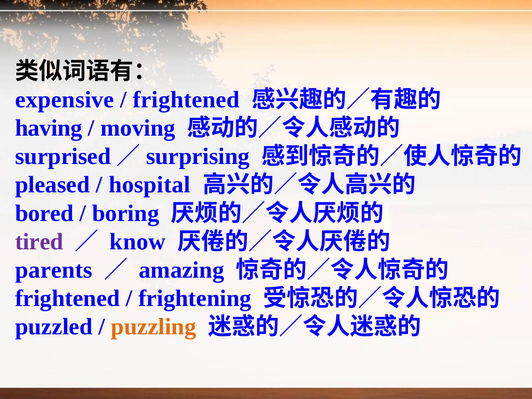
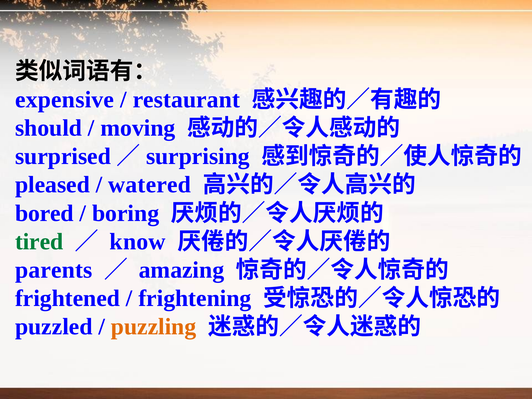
frightened: frightened -> restaurant (186, 100)
having: having -> should (49, 128)
hospital: hospital -> watered (150, 185)
tired colour: purple -> green (39, 242)
